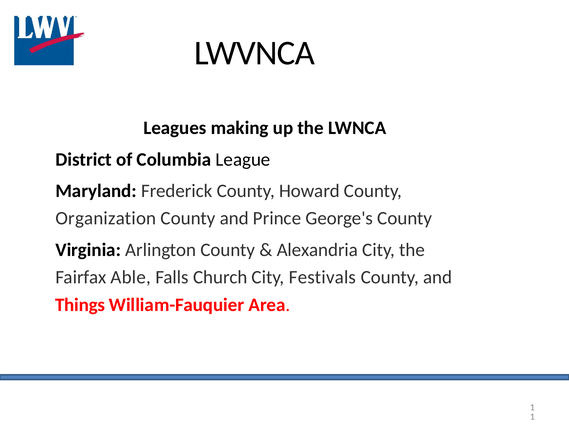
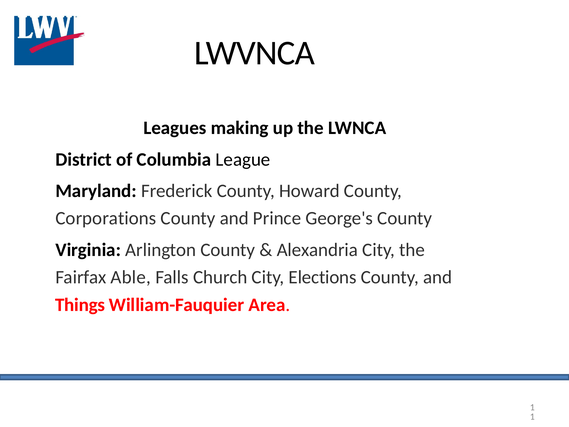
Organization: Organization -> Corporations (106, 218)
Festivals: Festivals -> Elections (323, 277)
